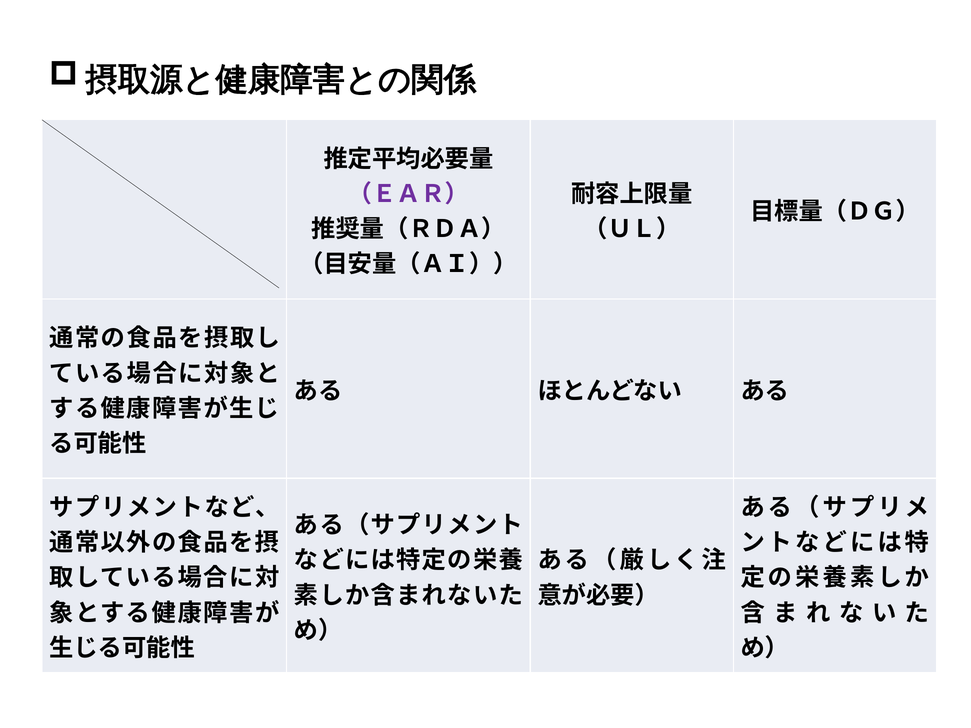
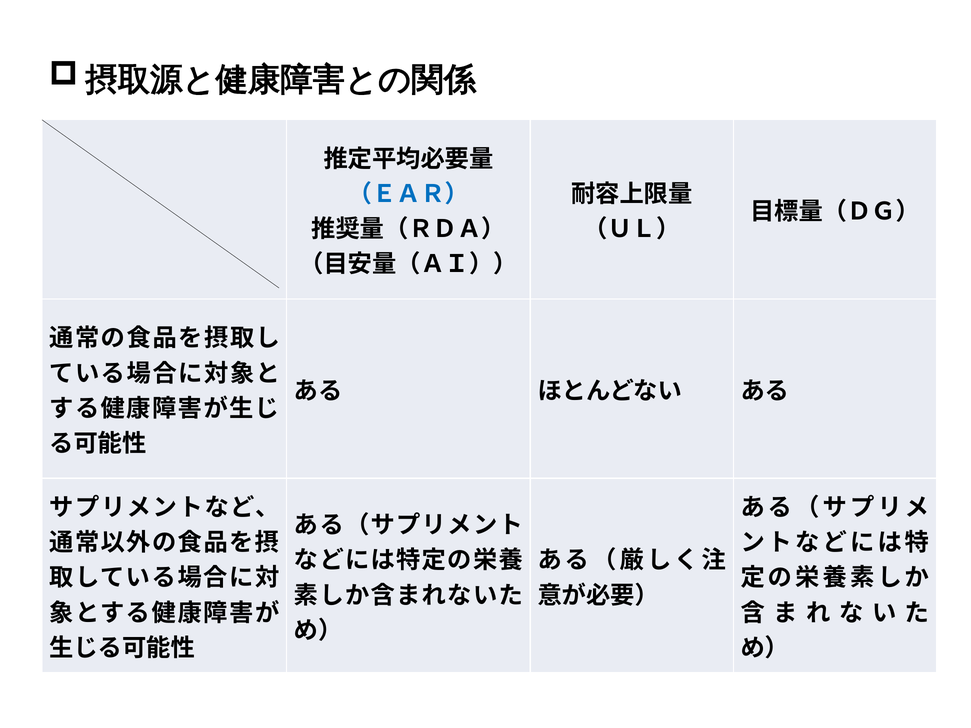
（ＥＡＲ） colour: purple -> blue (408, 194)
